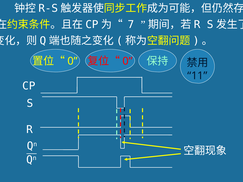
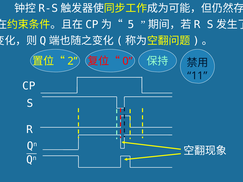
7: 7 -> 5 (131, 25)
0: 0 -> 2 (73, 61)
